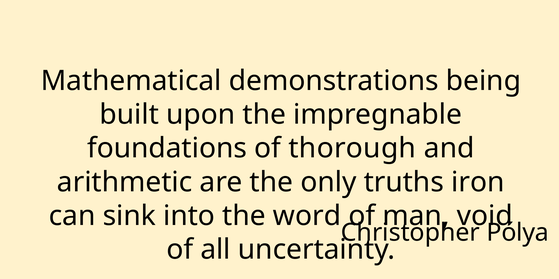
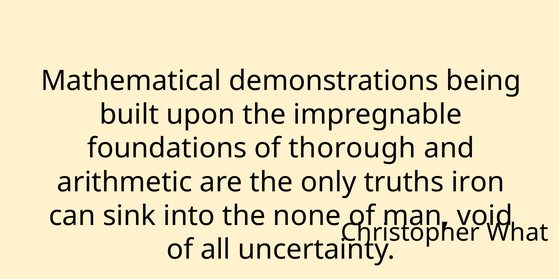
word: word -> none (307, 216)
Pólya: Pólya -> What (518, 233)
